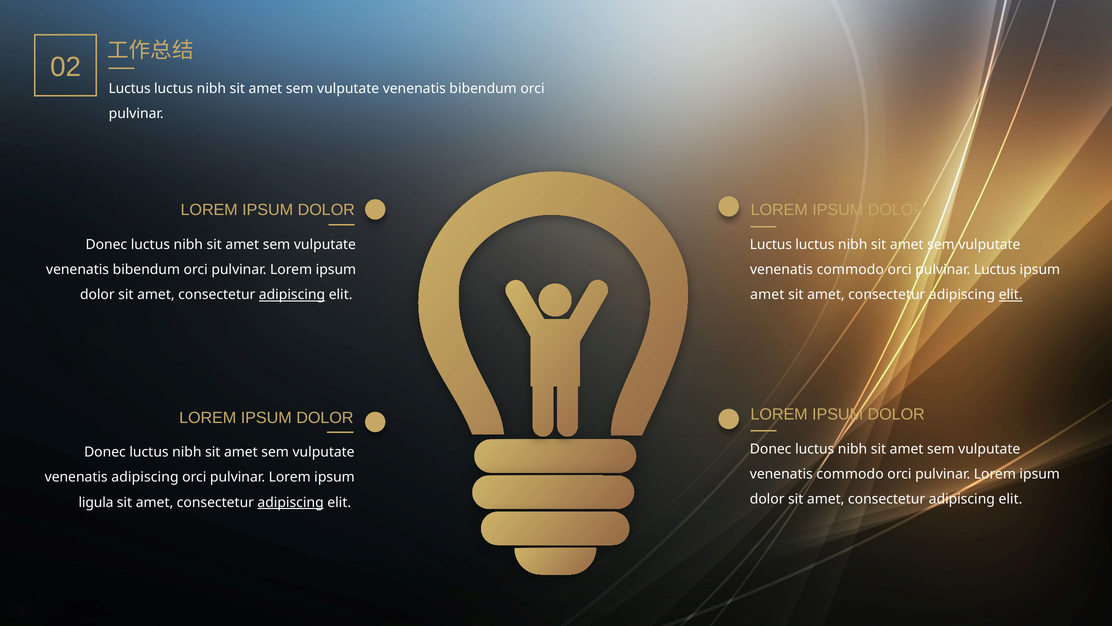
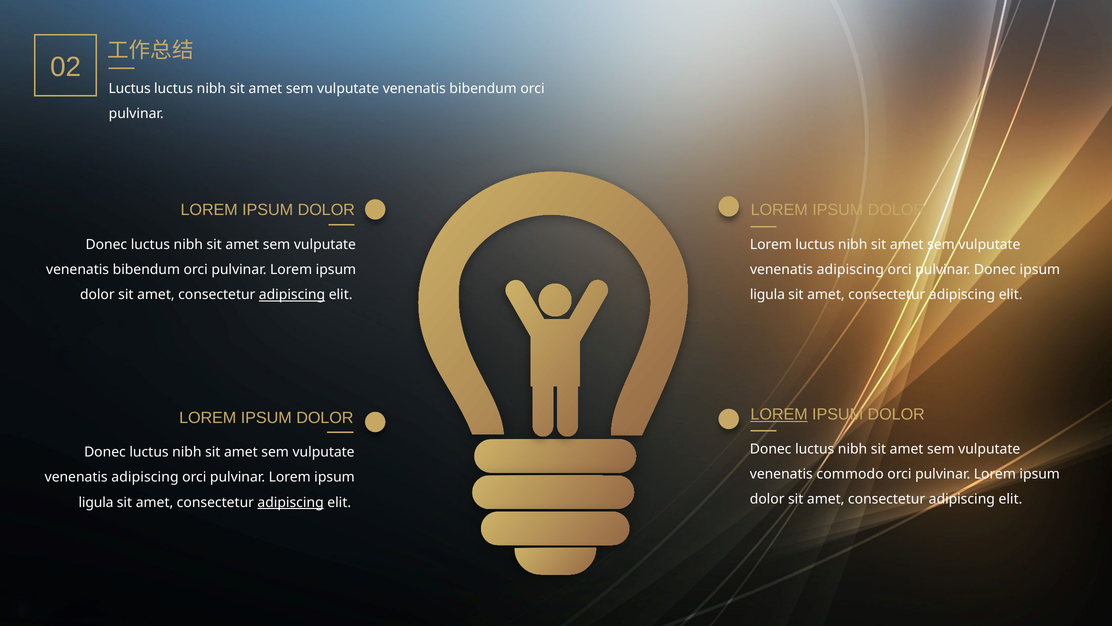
Luctus: Luctus -> Lorem (771, 244)
commodo: commodo -> adipiscing (850, 270)
pulvinar Luctus: Luctus -> Donec (995, 270)
amet: amet -> ligula (767, 295)
elit underline: present -> none (1011, 295)
LOREM underline: none -> present (779, 414)
